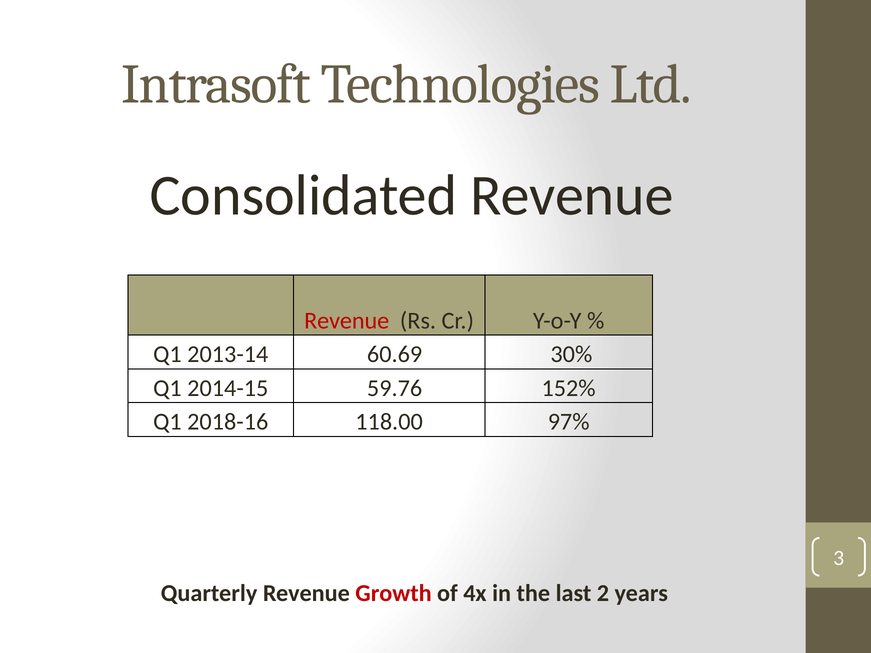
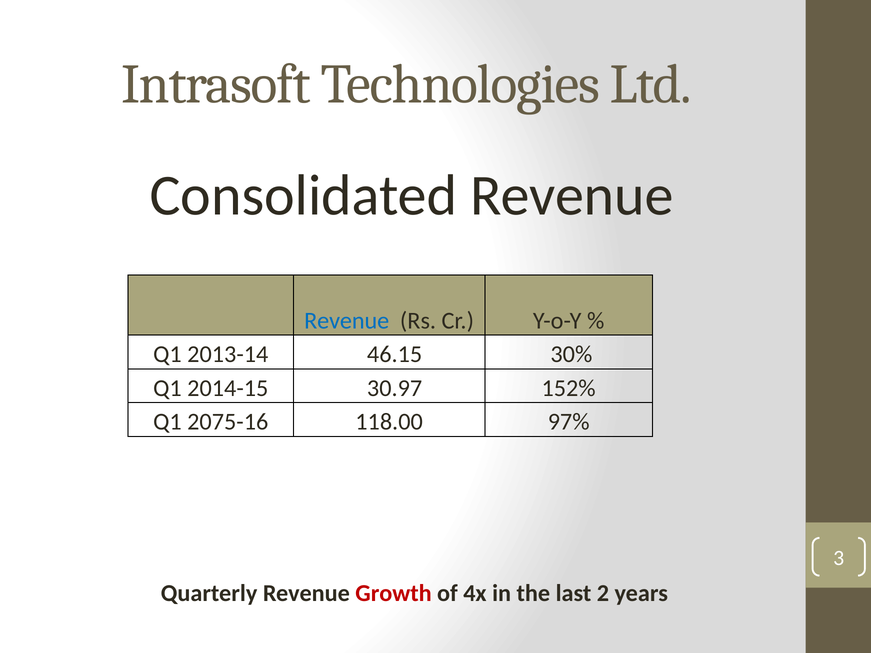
Revenue colour: red -> blue (347, 321)
60.69: 60.69 -> 46.15 (395, 355)
59.76: 59.76 -> 30.97 (395, 388)
2018-16: 2018-16 -> 2075-16 (228, 422)
